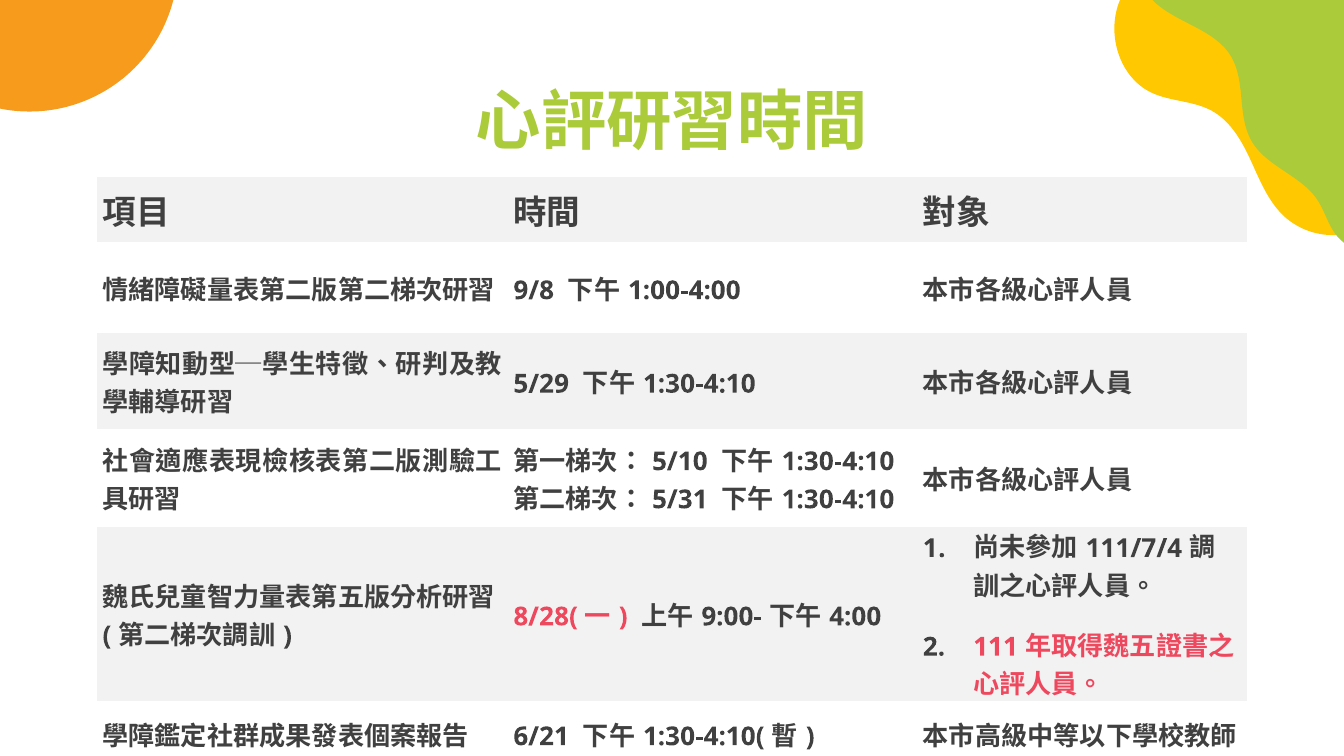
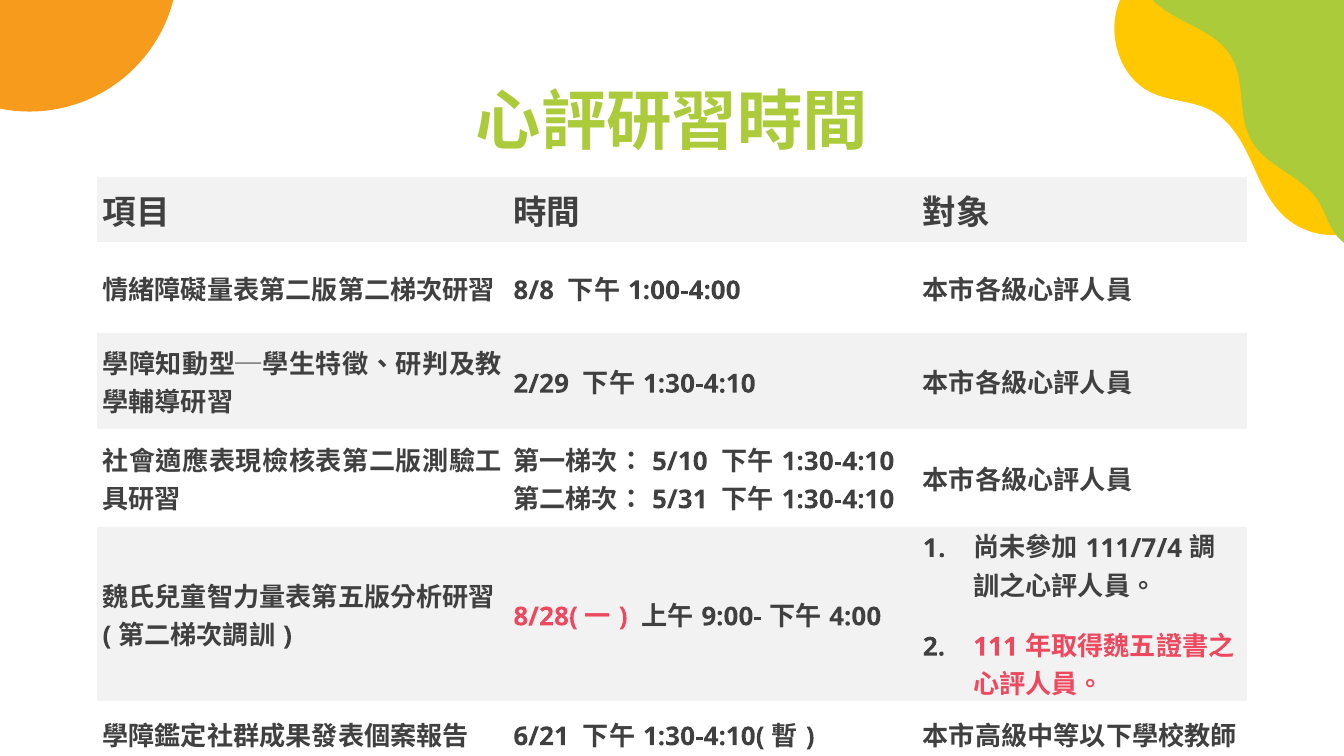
9/8: 9/8 -> 8/8 (534, 291)
5/29: 5/29 -> 2/29 (541, 384)
